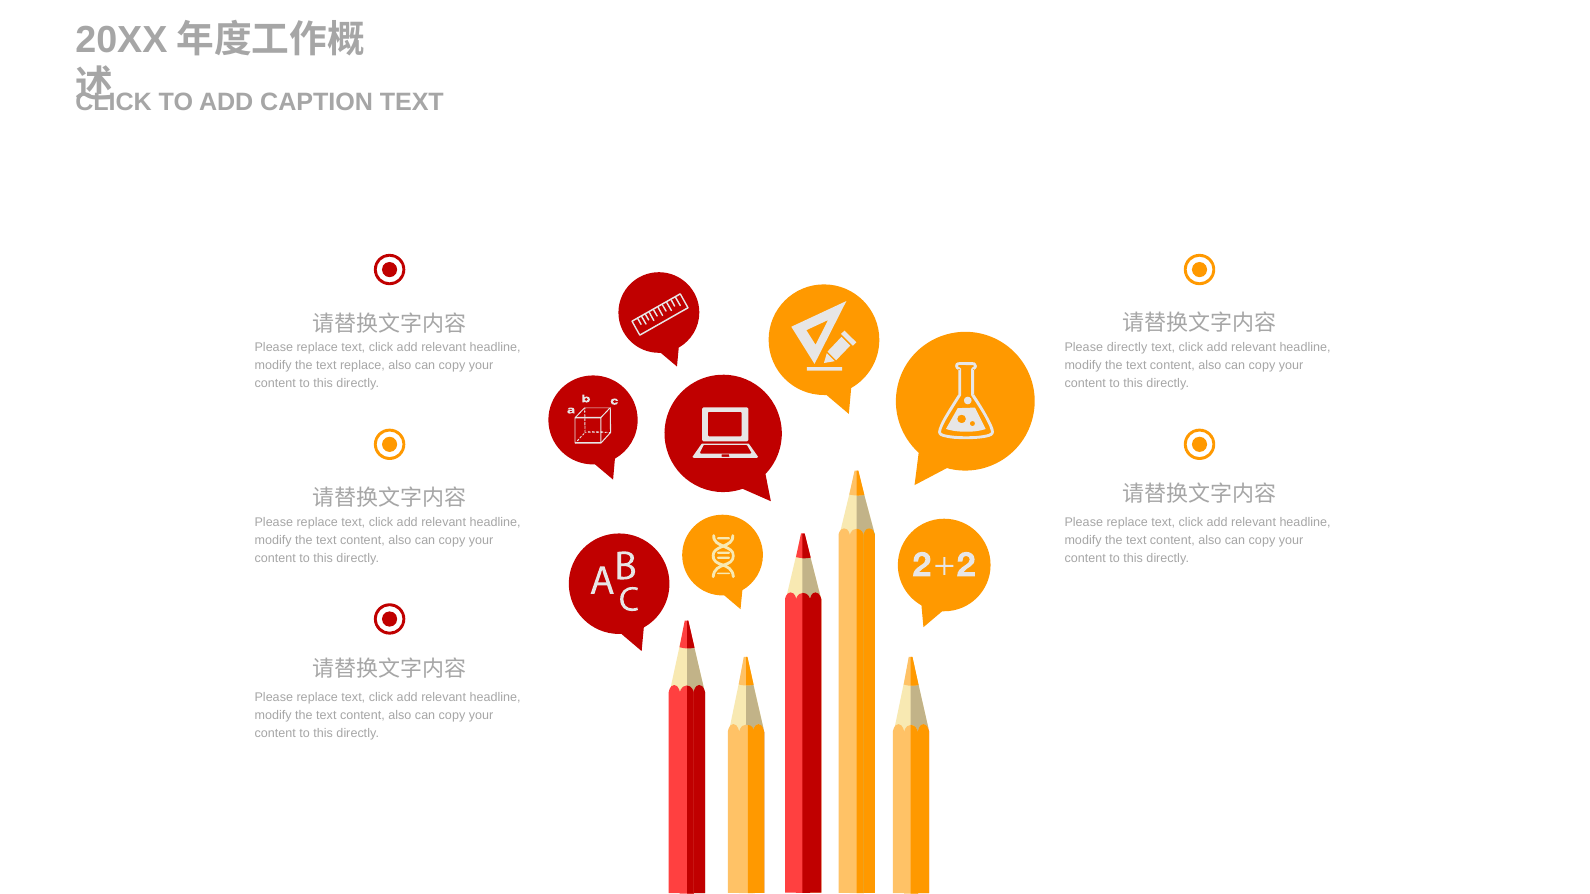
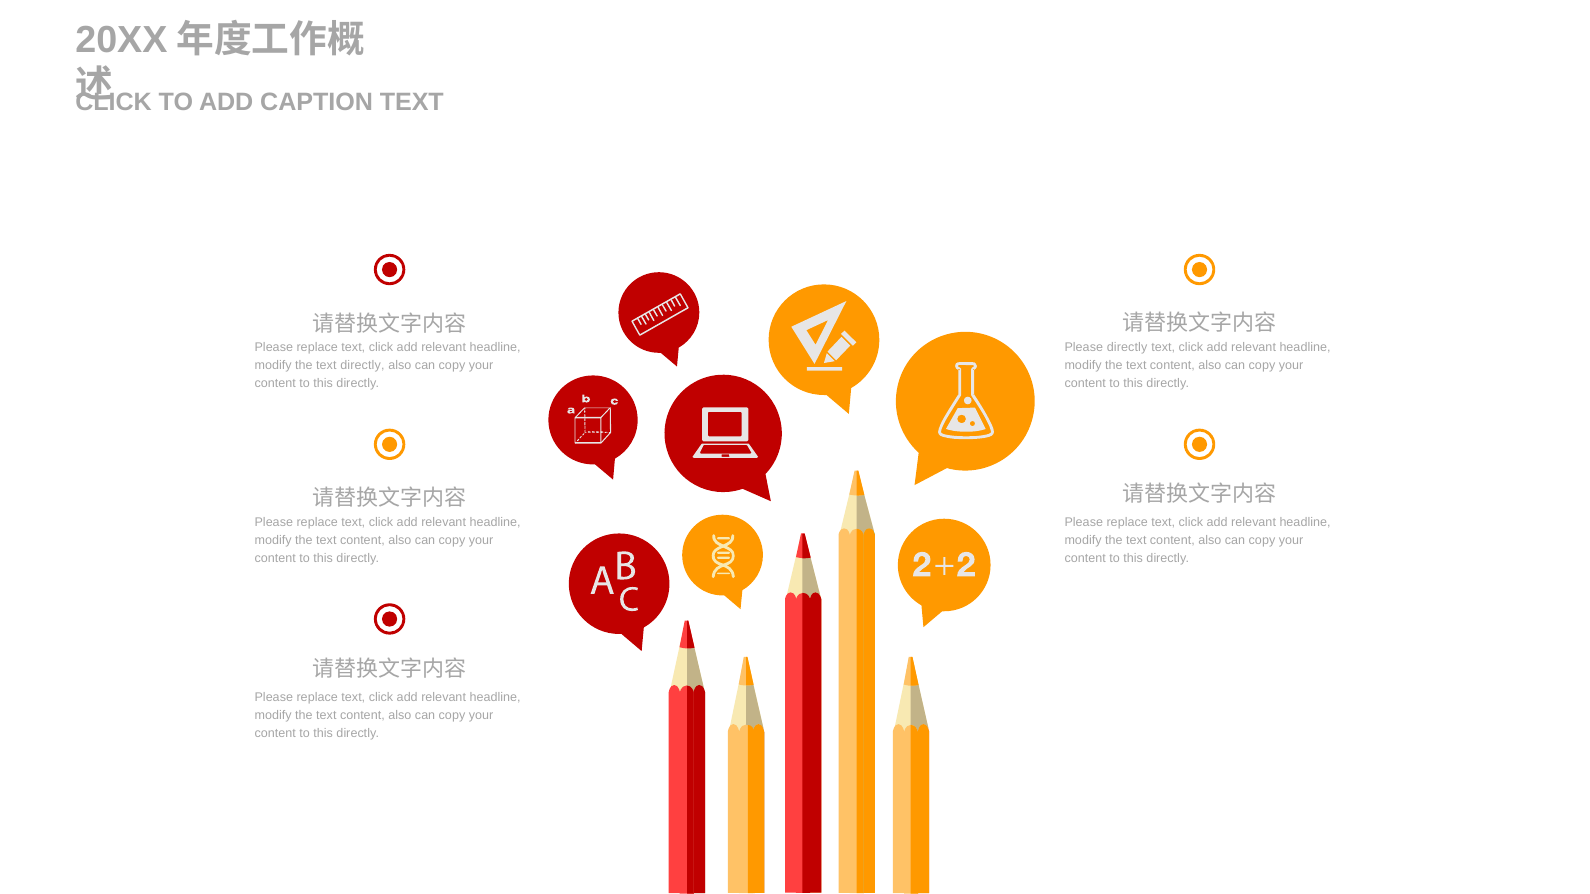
text replace: replace -> directly (362, 366)
